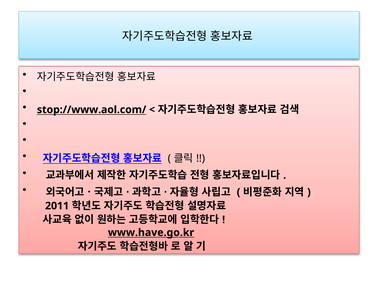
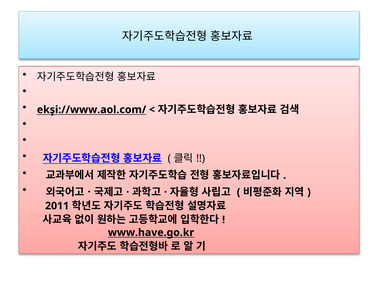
stop://www.aol.com/: stop://www.aol.com/ -> ekşi://www.aol.com/ (92, 109)
